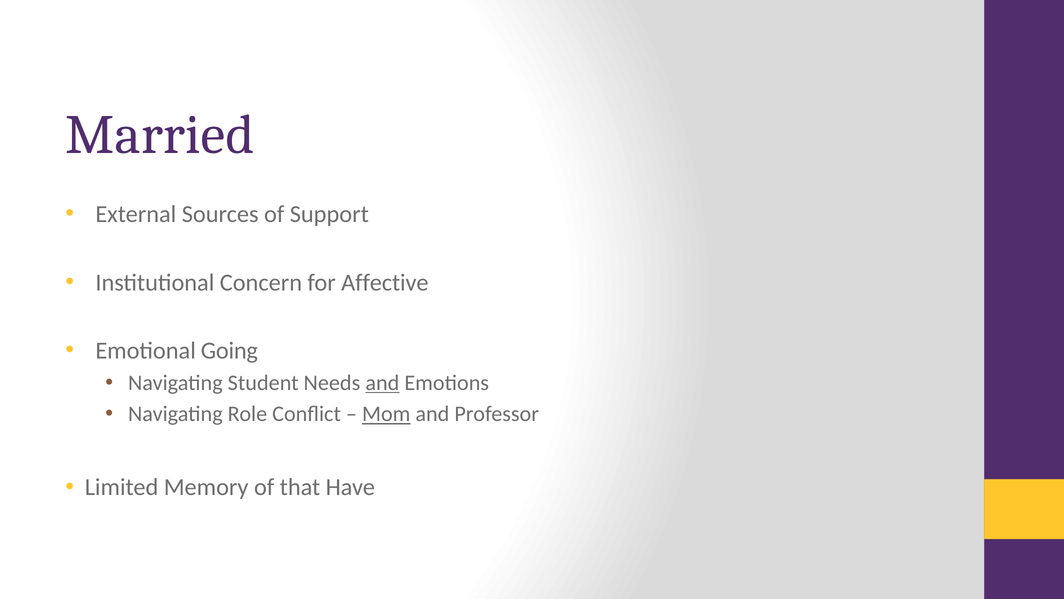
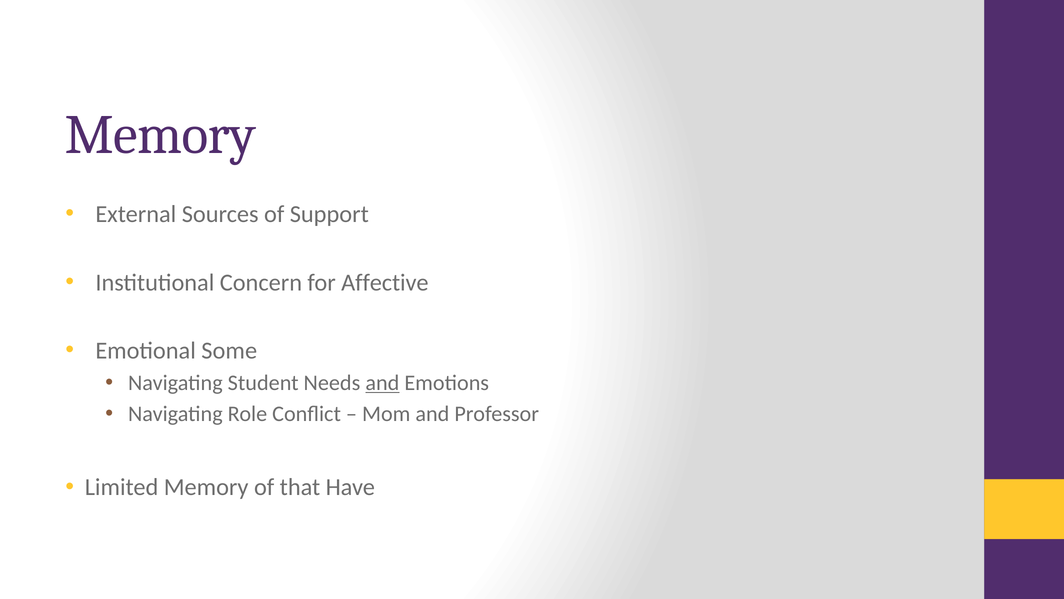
Married: Married -> Memory (160, 135)
Going: Going -> Some (229, 350)
Mom underline: present -> none (386, 414)
